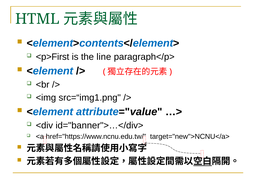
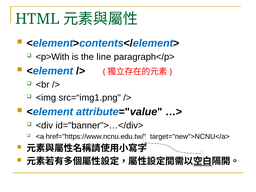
<p>First: <p>First -> <p>With (53, 57)
